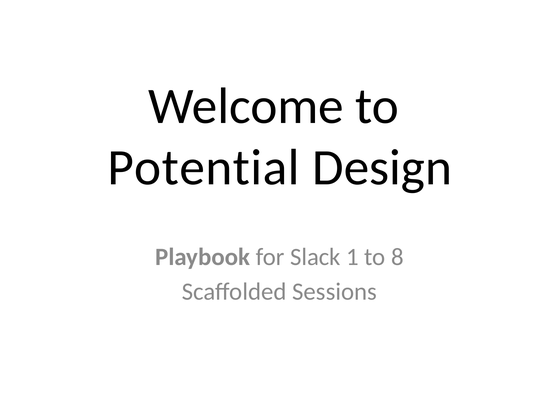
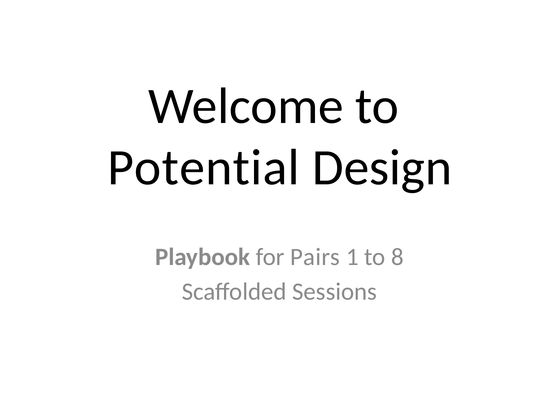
Slack: Slack -> Pairs (315, 257)
